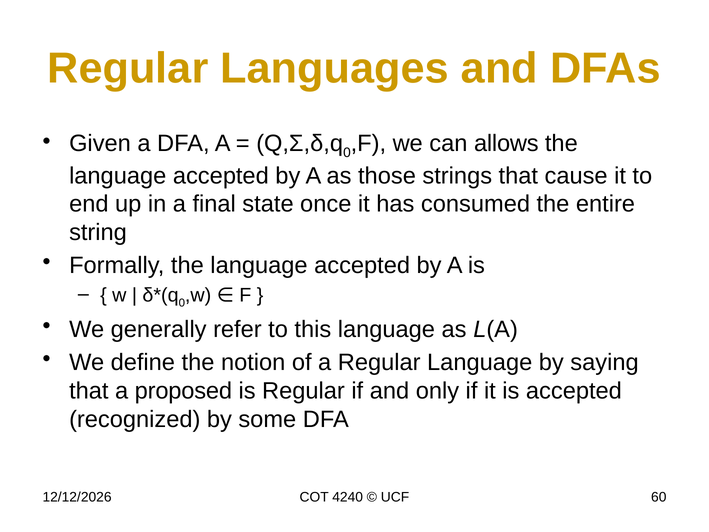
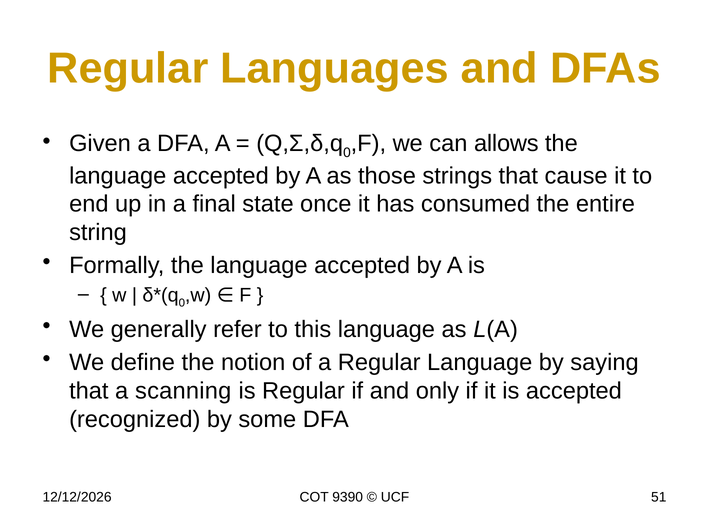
proposed: proposed -> scanning (183, 391)
4240: 4240 -> 9390 (348, 497)
60: 60 -> 51 (659, 497)
